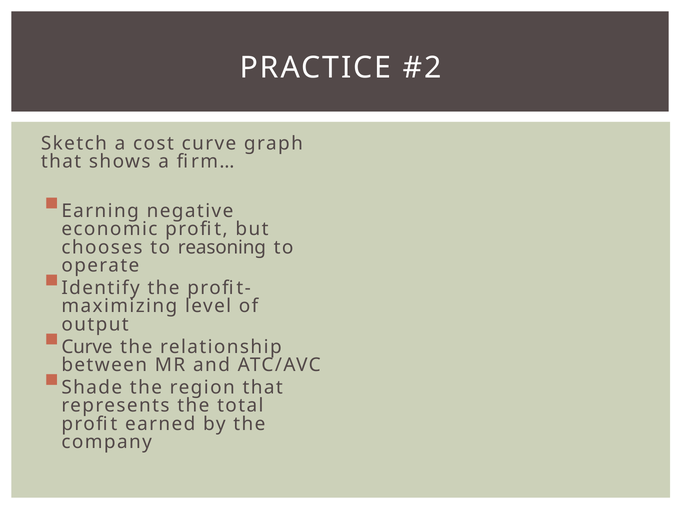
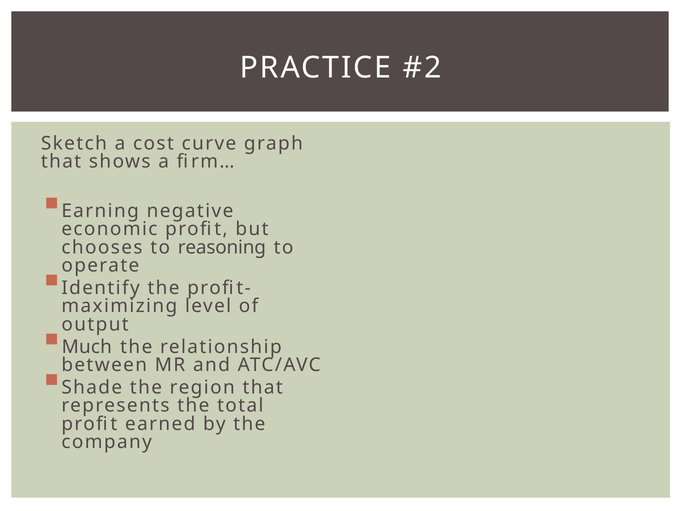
Curve: Curve -> Much (87, 347)
